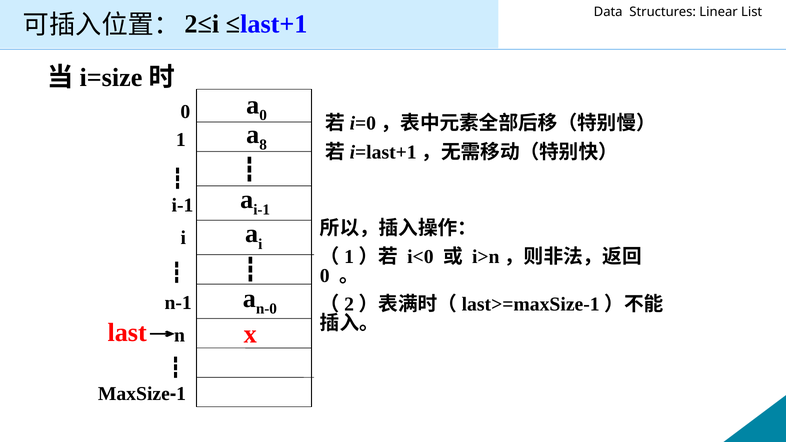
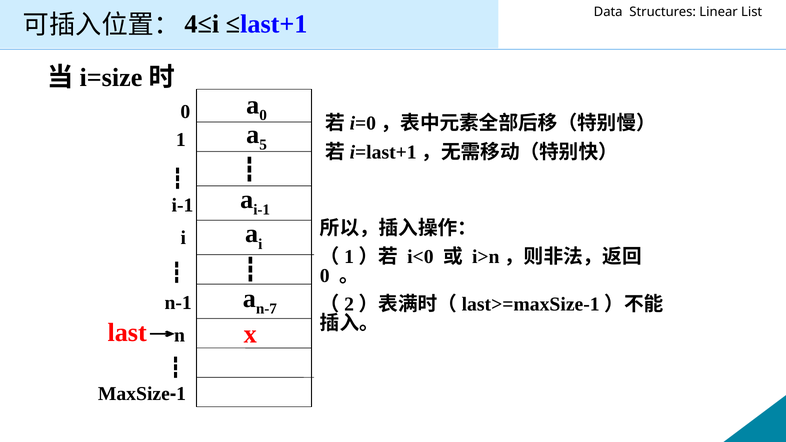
2≤i: 2≤i -> 4≤i (202, 24)
8: 8 -> 5 (263, 145)
n-0: n-0 -> n-7 (266, 309)
